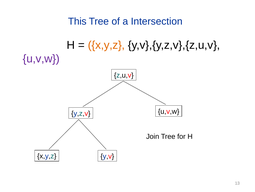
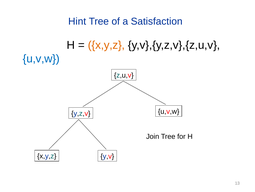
This: This -> Hint (77, 21)
Intersection: Intersection -> Satisfaction (157, 21)
u,v,w colour: purple -> blue (41, 59)
